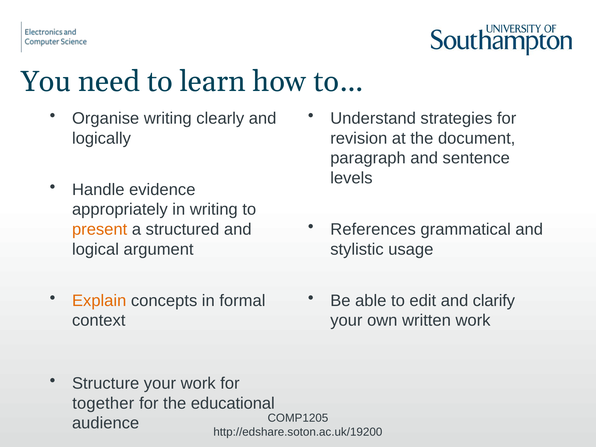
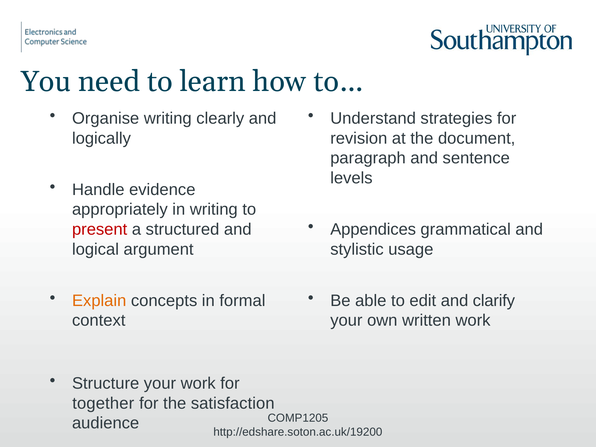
References: References -> Appendices (373, 229)
present colour: orange -> red (100, 229)
educational: educational -> satisfaction (233, 403)
